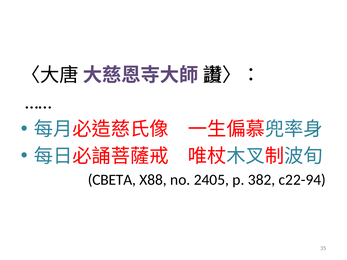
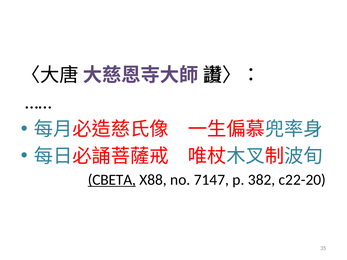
CBETA underline: none -> present (112, 180)
2405: 2405 -> 7147 (211, 180)
c22-94: c22-94 -> c22-20 (302, 180)
